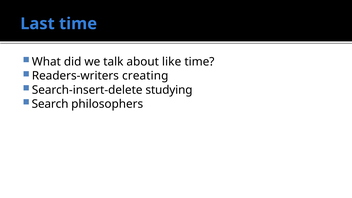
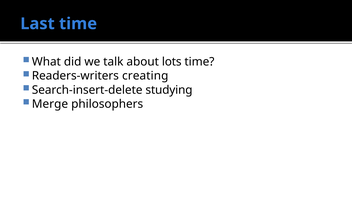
like: like -> lots (172, 62)
Search: Search -> Merge (50, 104)
